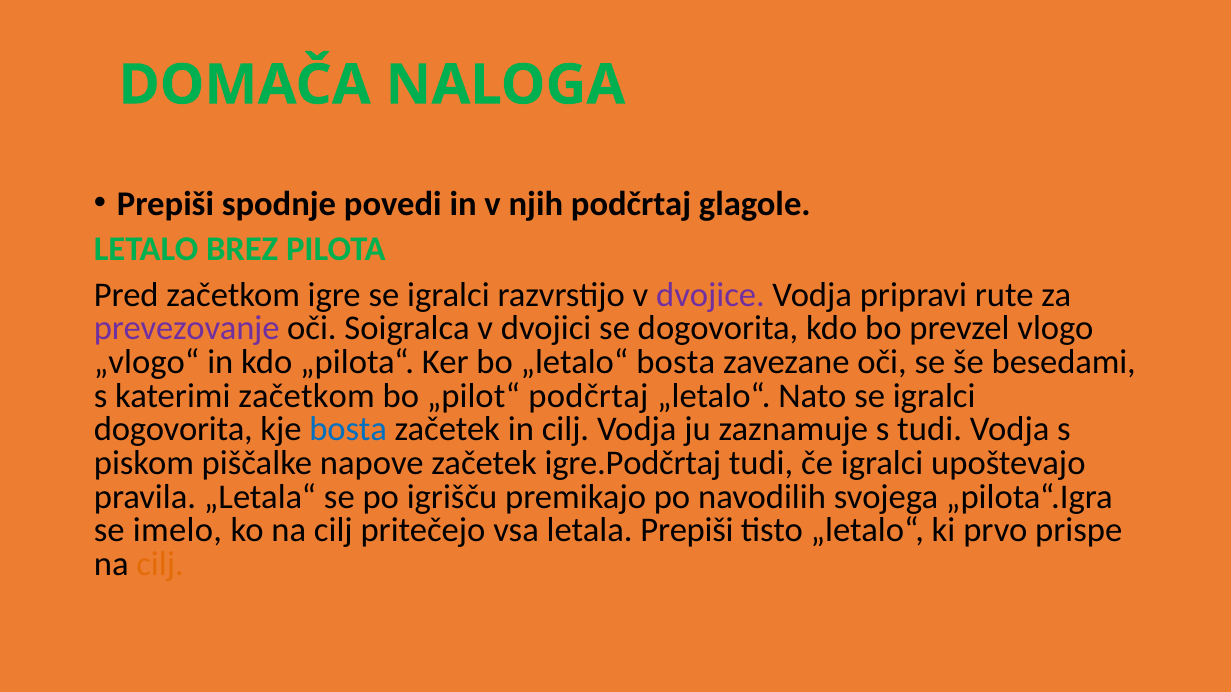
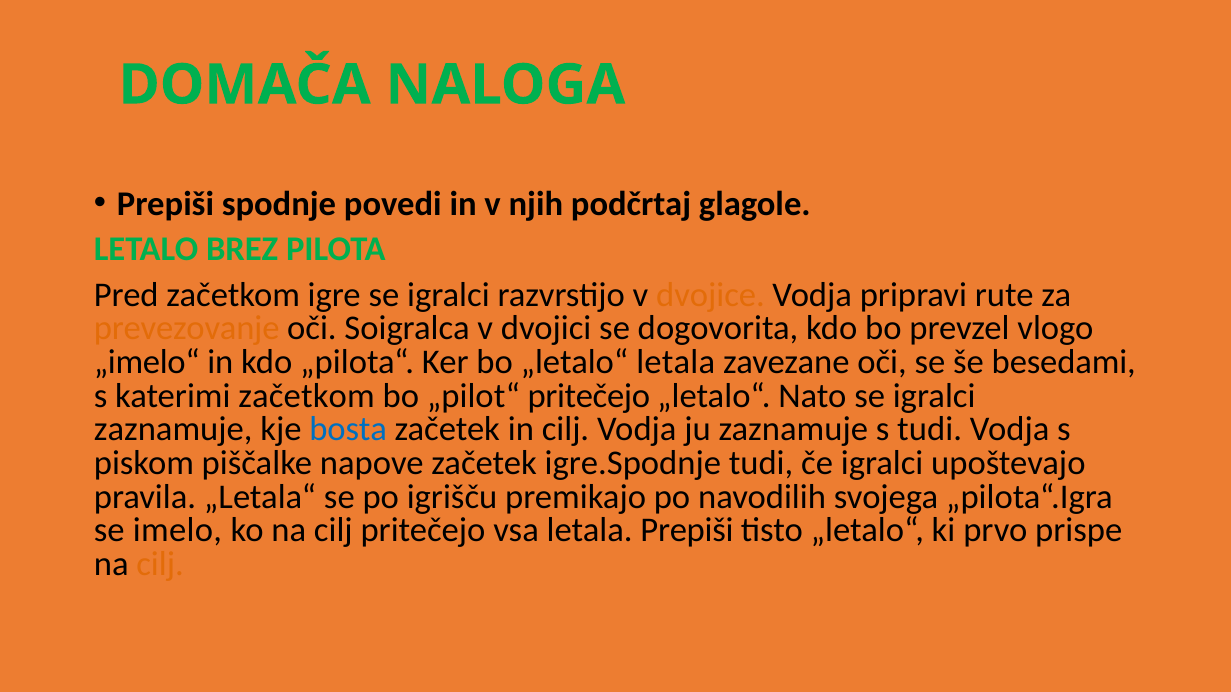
dvojice colour: purple -> orange (710, 295)
prevezovanje colour: purple -> orange (187, 329)
„vlogo“: „vlogo“ -> „imelo“ (147, 362)
„letalo“ bosta: bosta -> letala (676, 362)
„pilot“ podčrtaj: podčrtaj -> pritečejo (589, 396)
dogovorita: dogovorita -> zaznamuje (173, 430)
igre.Podčrtaj: igre.Podčrtaj -> igre.Spodnje (633, 463)
